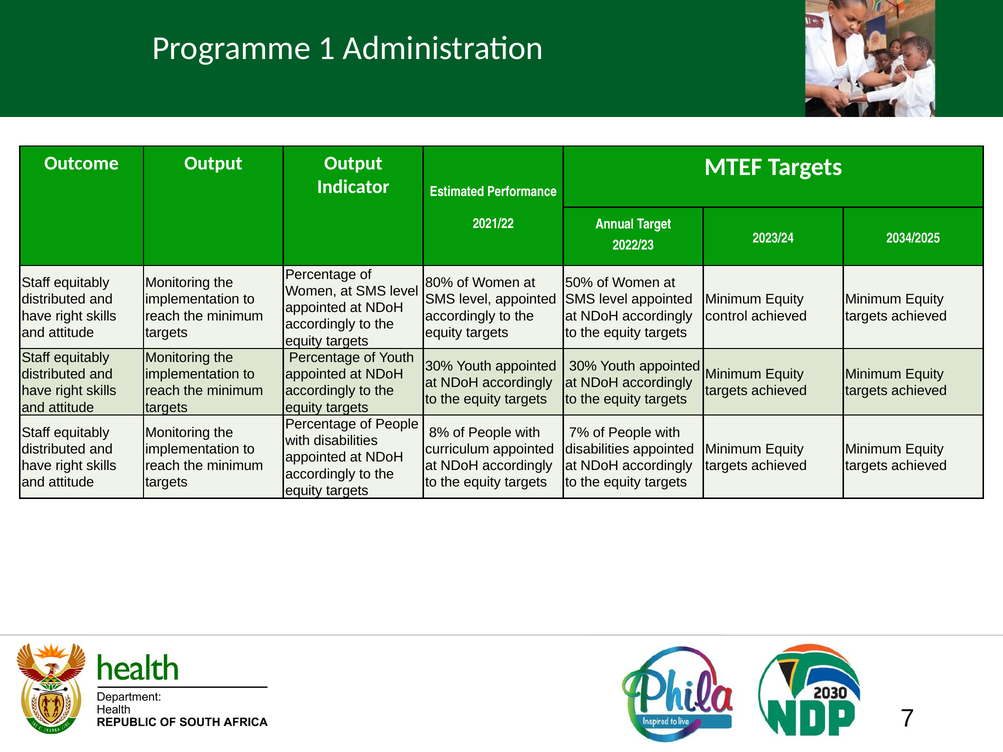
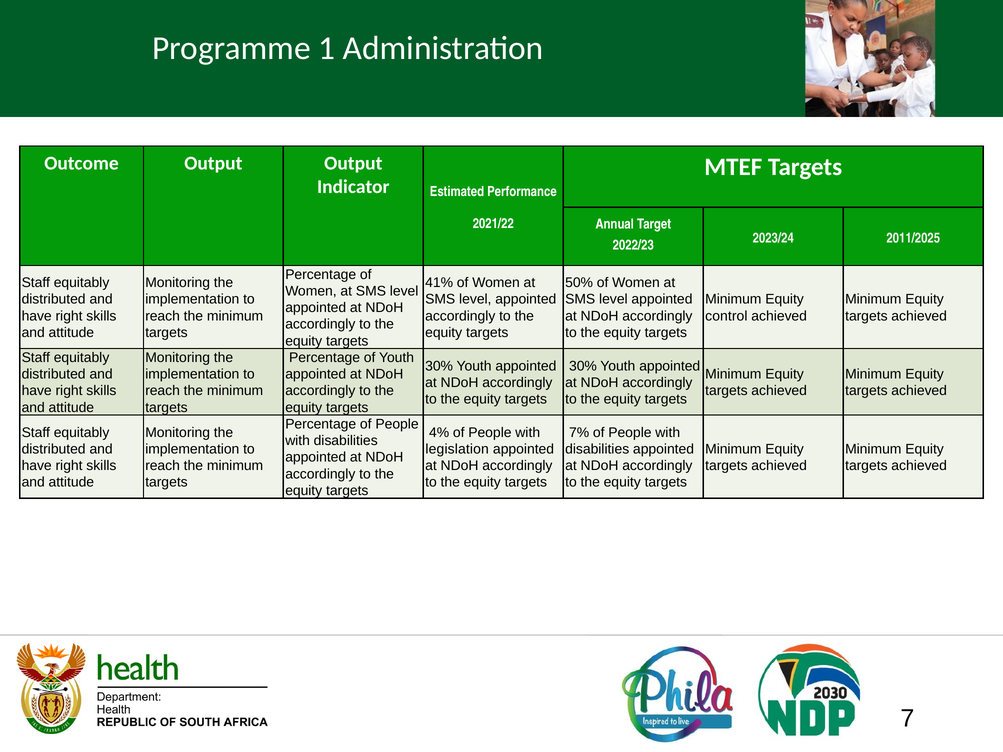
2034/2025: 2034/2025 -> 2011/2025 (913, 238)
80%: 80% -> 41% (439, 283)
8%: 8% -> 4% (439, 433)
curriculum: curriculum -> legislation (457, 449)
